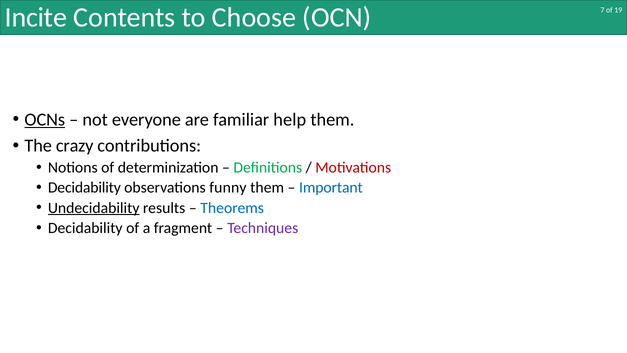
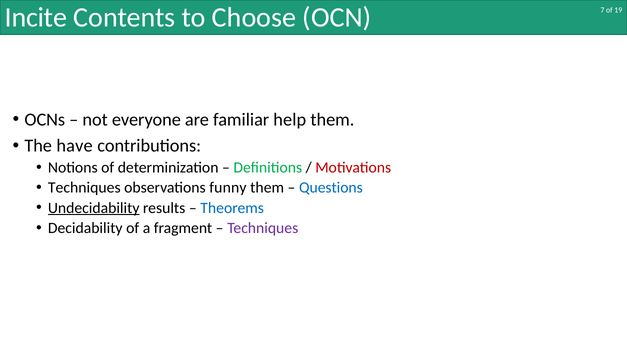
OCNs underline: present -> none (45, 119)
crazy: crazy -> have (75, 146)
Decidability: Decidability -> Techniques (84, 188)
Important: Important -> Questions (331, 188)
